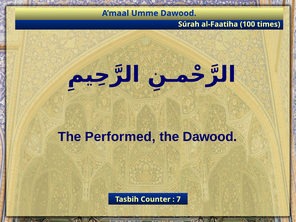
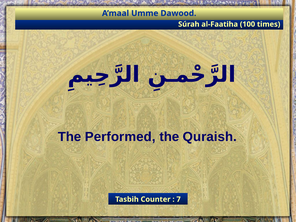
the Dawood: Dawood -> Quraish (210, 137)
